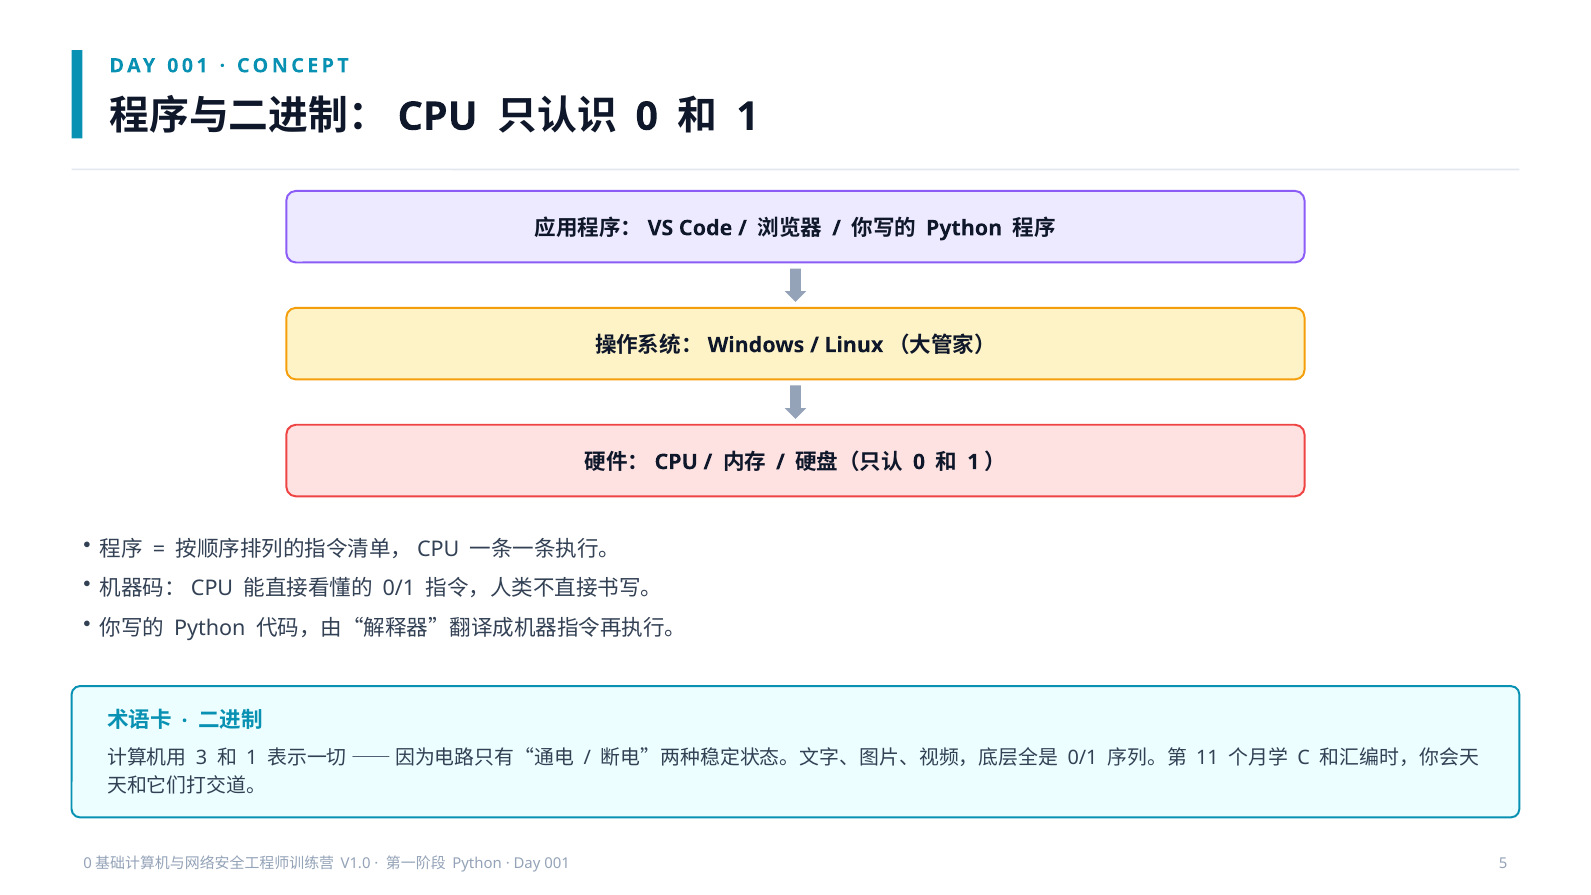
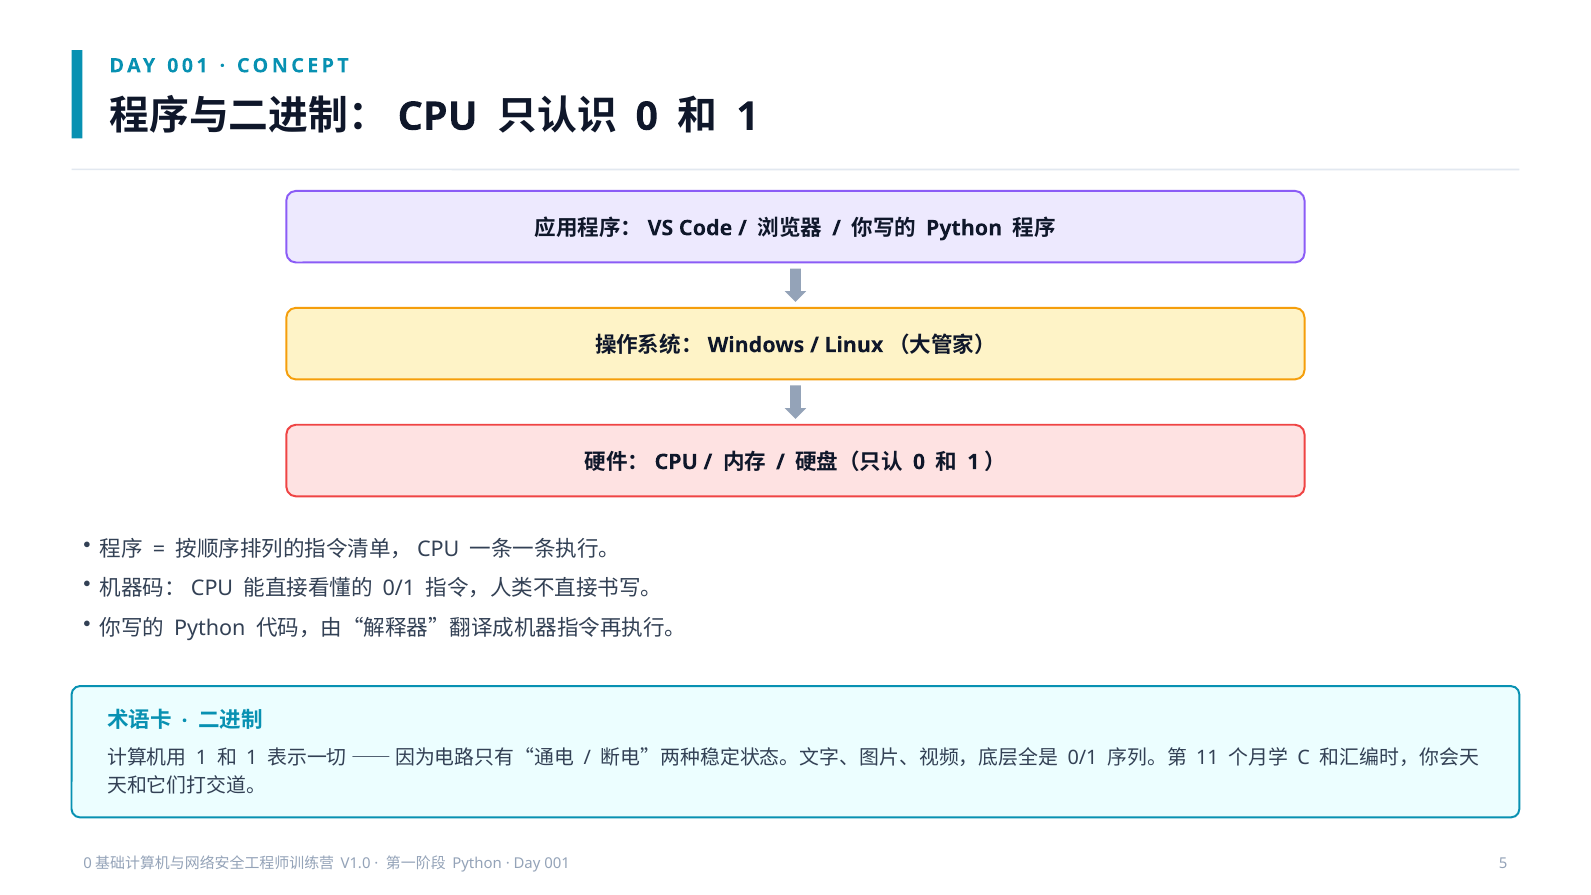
3: 3 -> 1 (201, 758)
